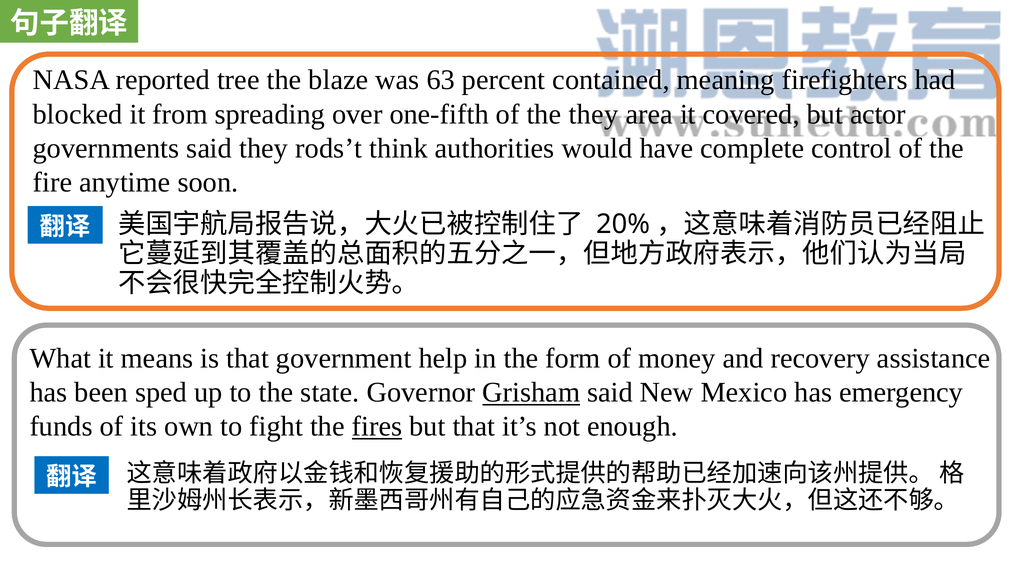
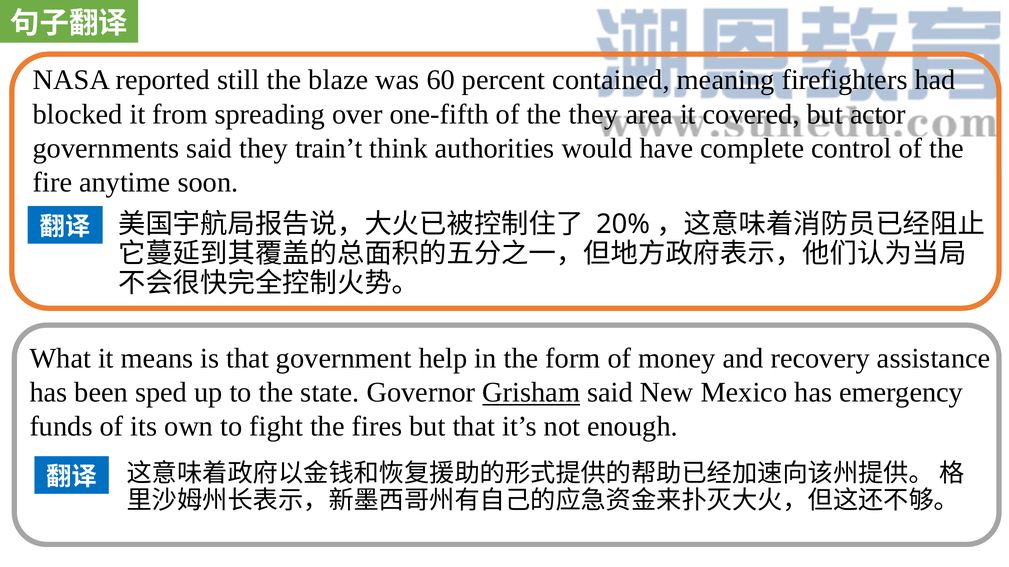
tree: tree -> still (238, 80)
63: 63 -> 60 (441, 80)
rods’t: rods’t -> train’t (329, 148)
fires underline: present -> none (377, 427)
